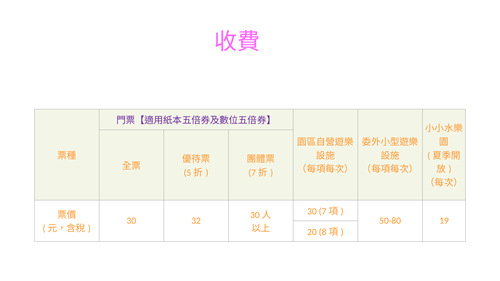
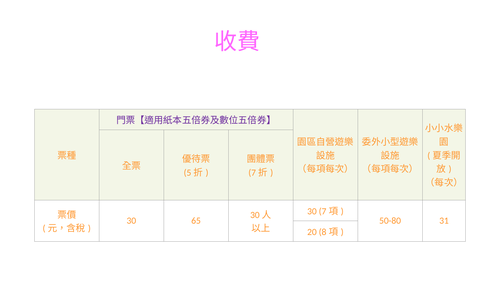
32: 32 -> 65 (196, 221)
19: 19 -> 31 (444, 221)
